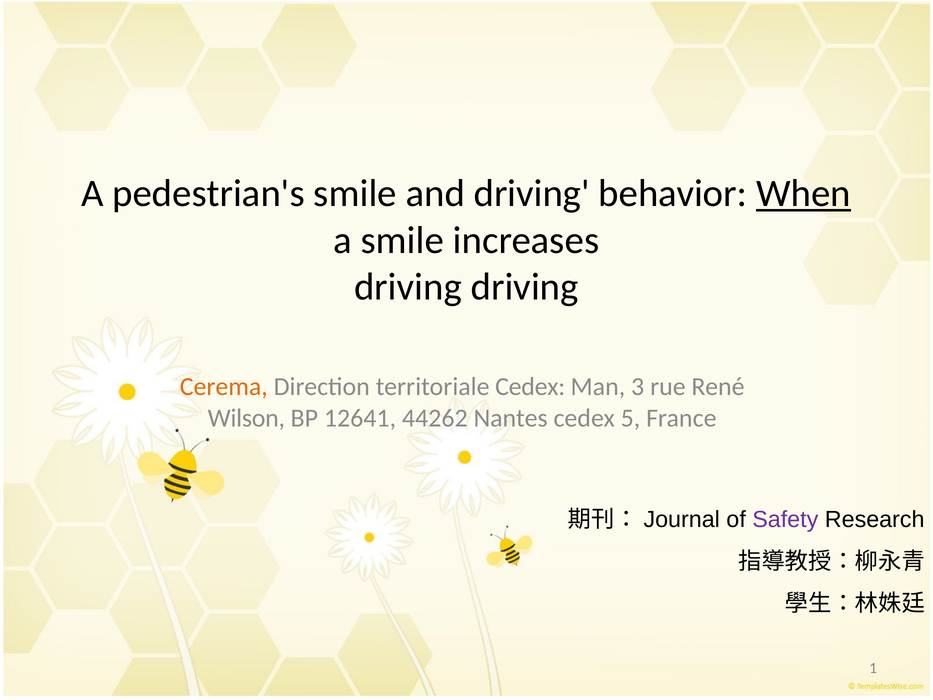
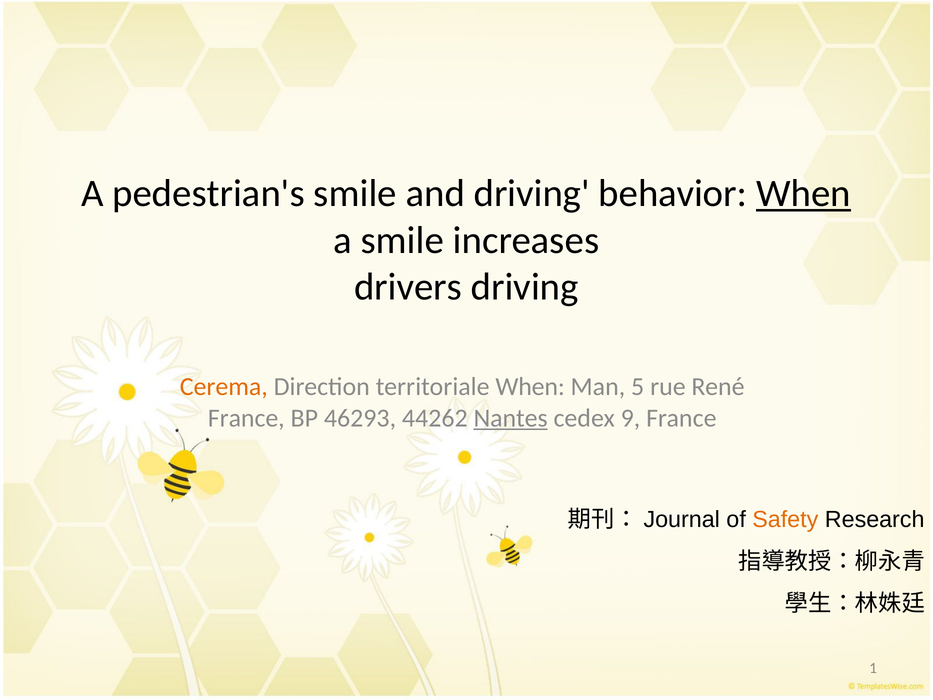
driving: driving -> drivers (408, 287)
territoriale Cedex: Cedex -> When (530, 387)
3: 3 -> 5 (638, 387)
Wilson: Wilson -> France (246, 418)
12641: 12641 -> 46293 (360, 418)
Nantes underline: none -> present (511, 418)
5: 5 -> 9 (630, 418)
Safety colour: purple -> orange (785, 519)
